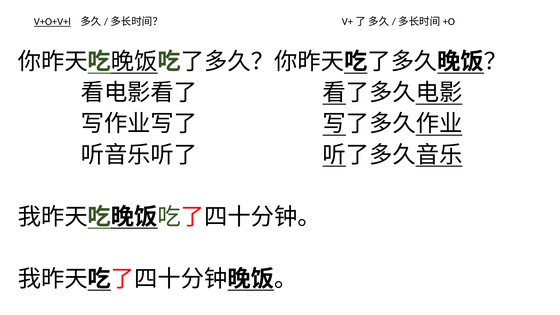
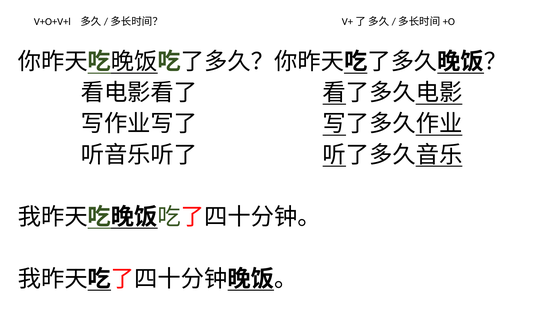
V+O+V+l underline: present -> none (52, 22)
